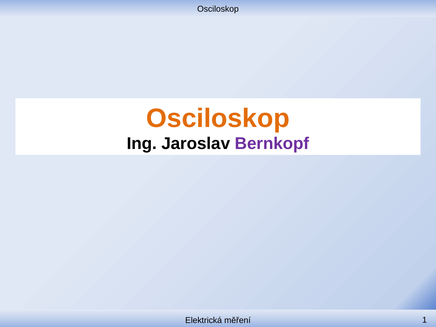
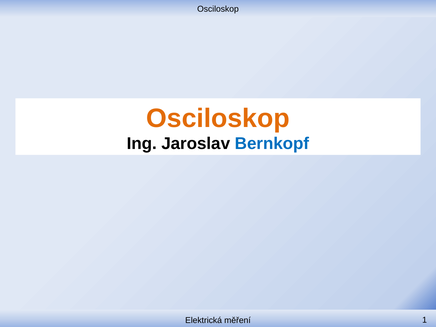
Bernkopf colour: purple -> blue (272, 144)
